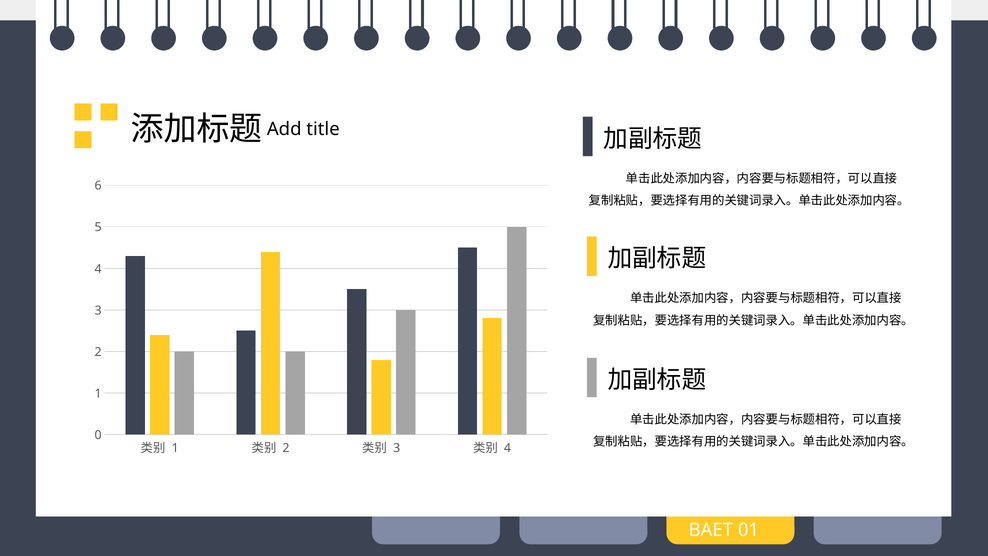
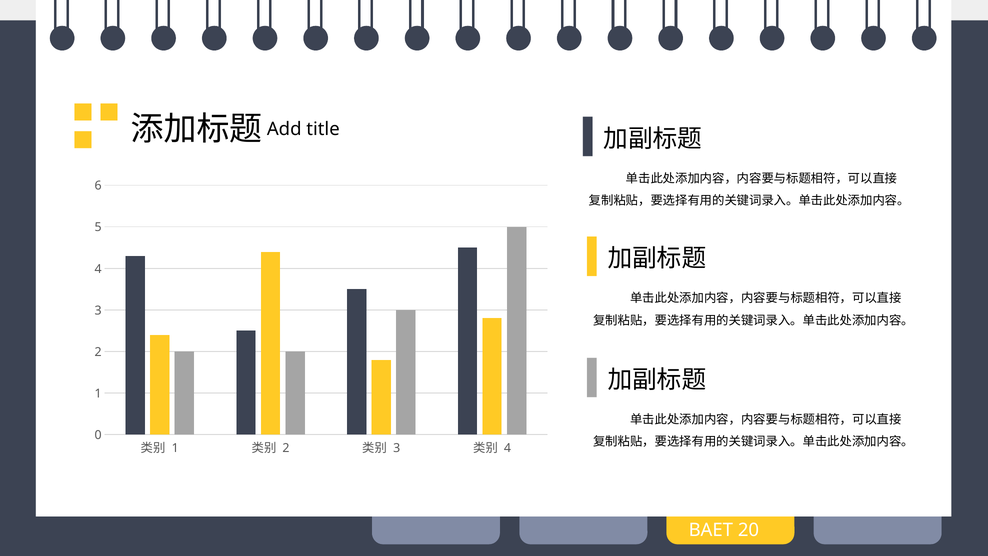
01: 01 -> 20 (748, 530)
